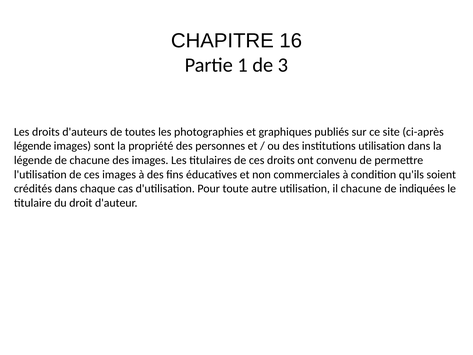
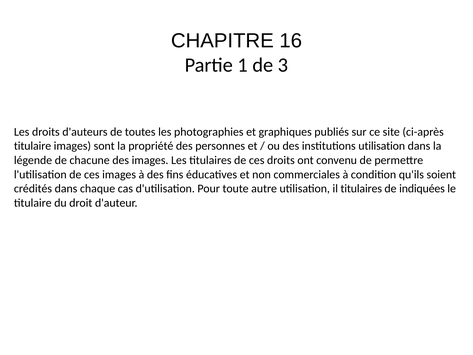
légende: légende -> titulaire (33, 146)
il chacune: chacune -> titulaires (361, 189)
